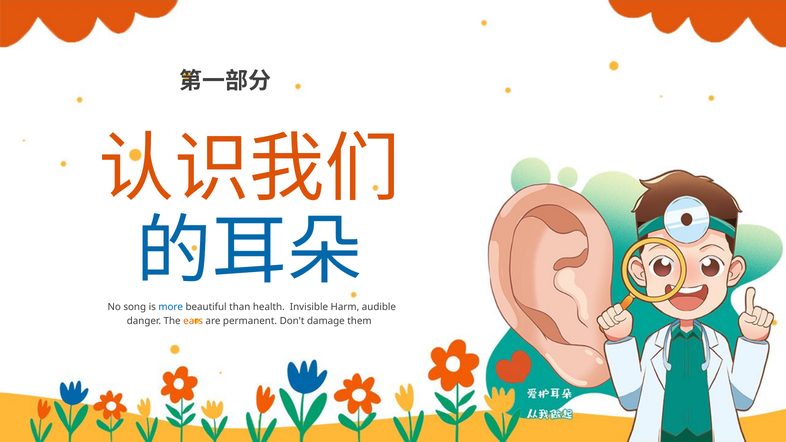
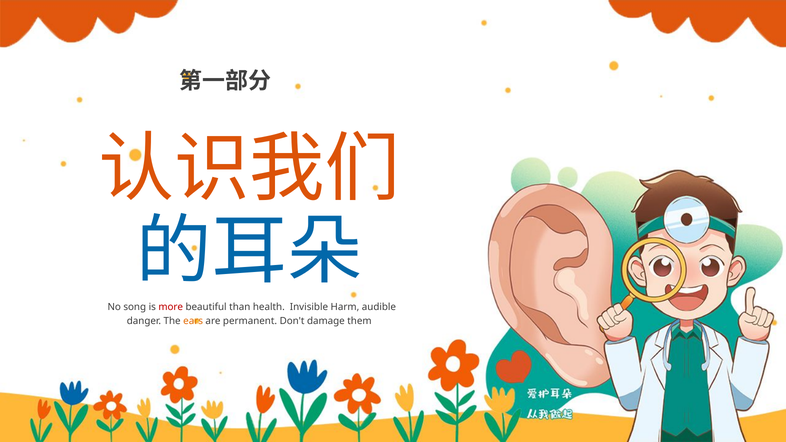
more colour: blue -> red (171, 307)
